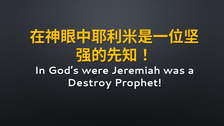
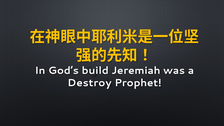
were: were -> build (95, 71)
